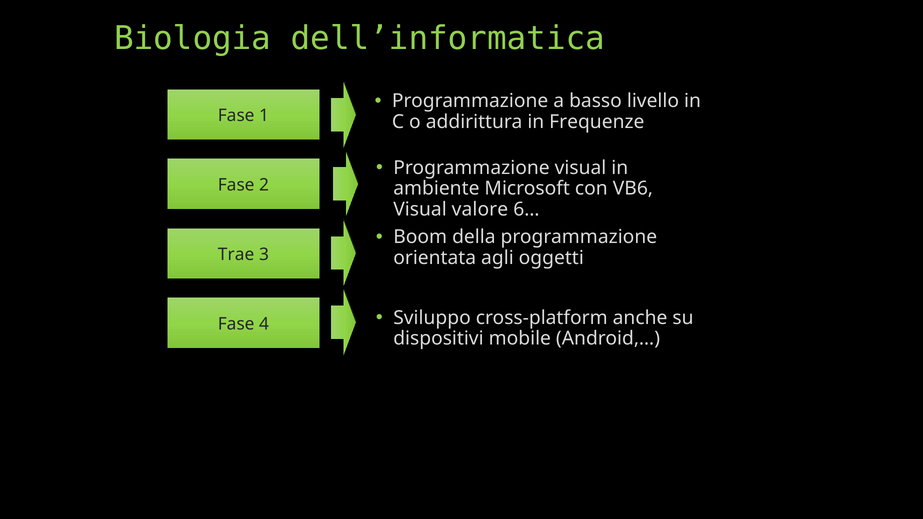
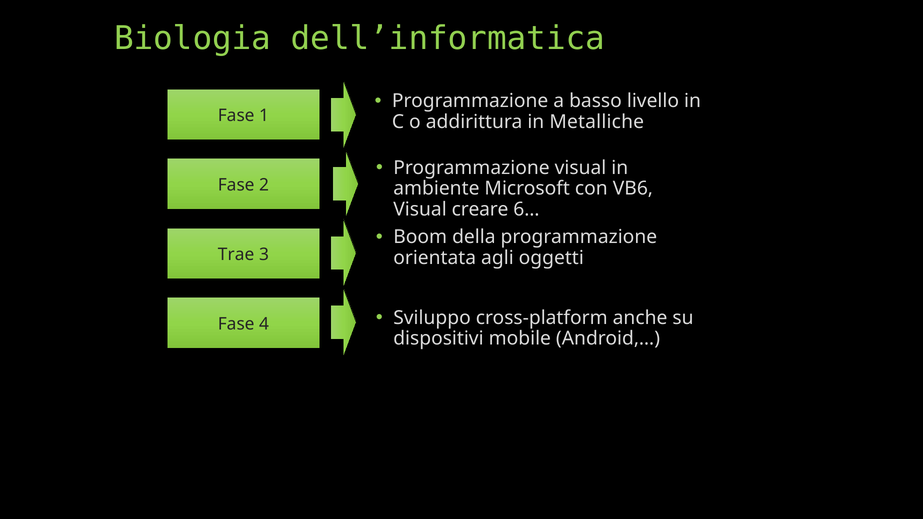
Frequenze: Frequenze -> Metalliche (597, 122)
valore: valore -> creare (480, 209)
